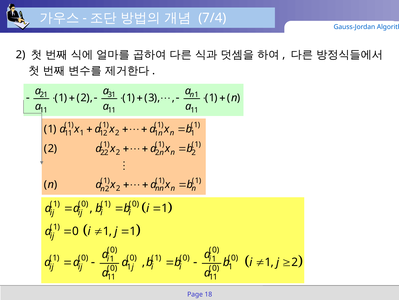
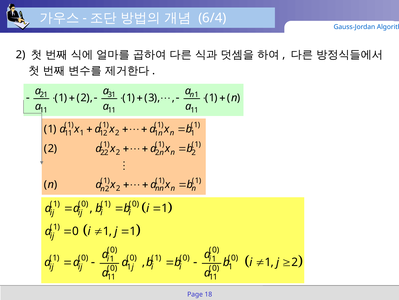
7/4: 7/4 -> 6/4 (212, 18)
